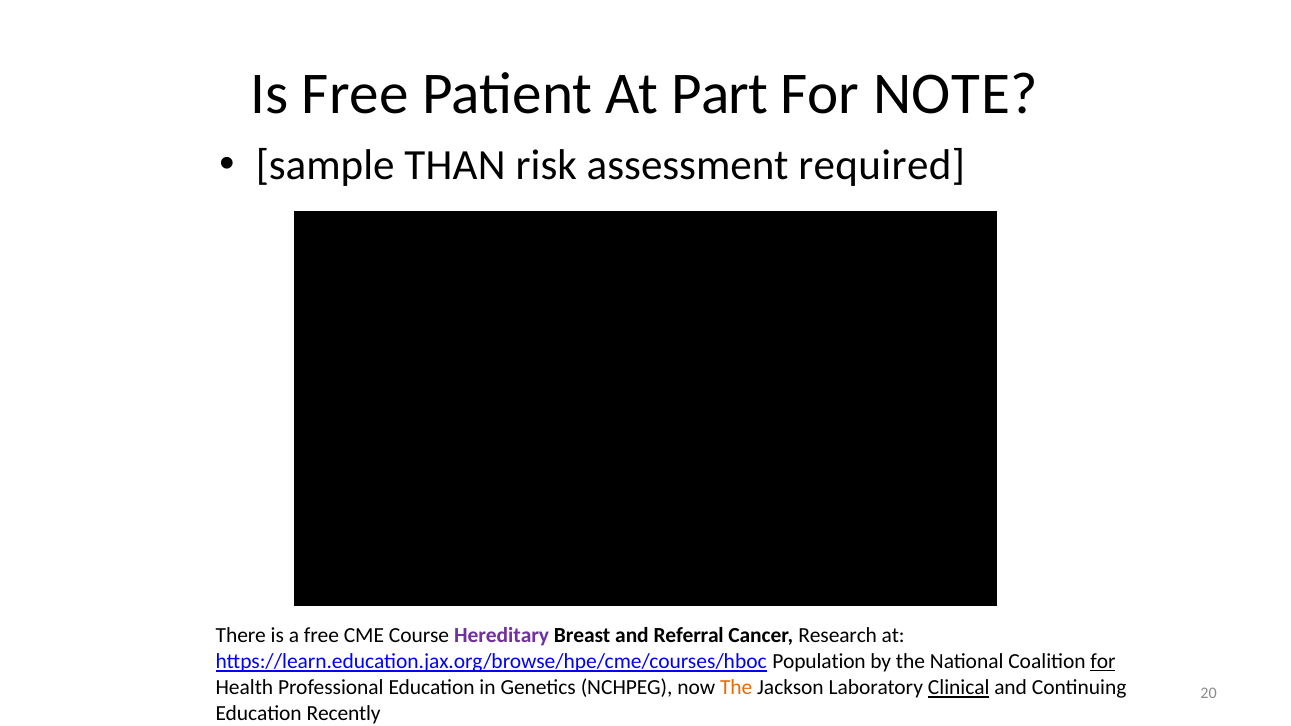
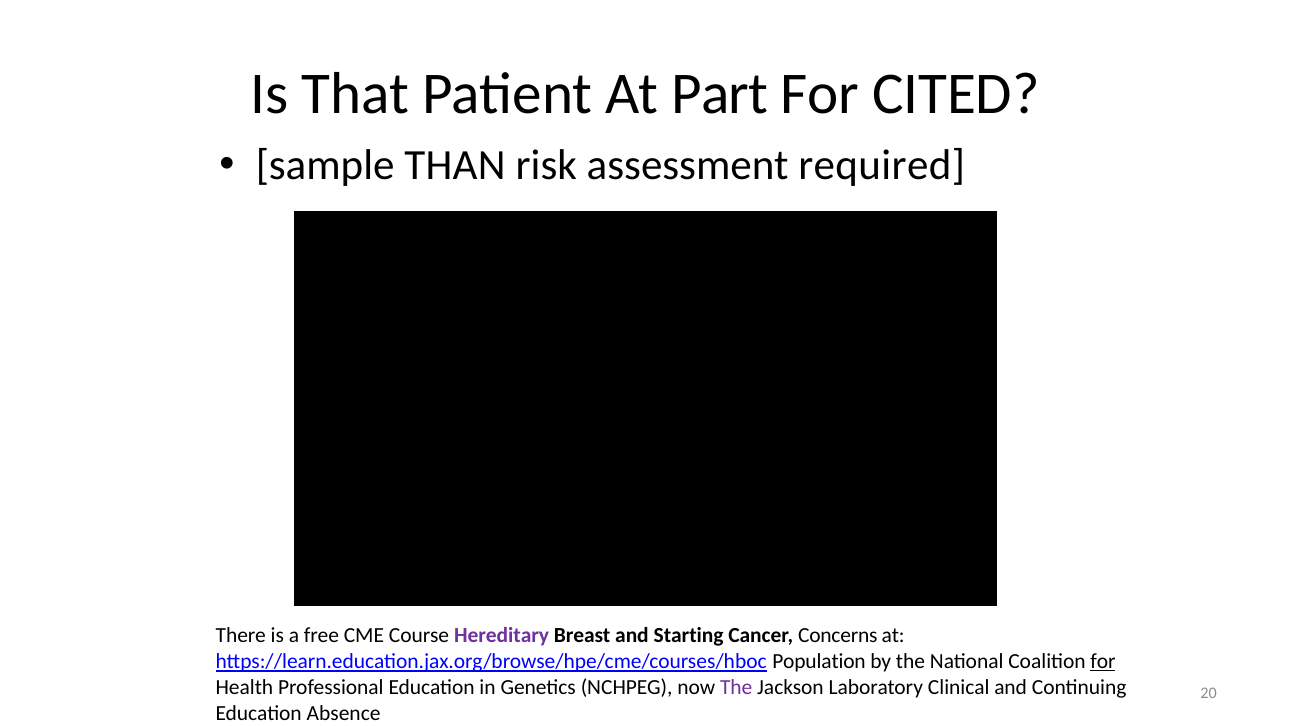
Is Free: Free -> That (356, 94)
NOTE: NOTE -> CITED (956, 94)
Referral: Referral -> Starting (689, 636)
Research: Research -> Concerns (838, 636)
The colour: orange -> purple (736, 688)
Clinical underline: present -> none (959, 688)
Recently: Recently -> Absence (344, 714)
